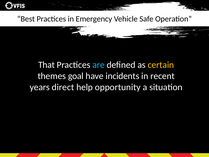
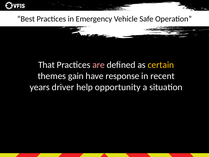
are colour: light blue -> pink (99, 65)
goal: goal -> gain (76, 76)
incidents: incidents -> response (122, 76)
direct: direct -> driver (63, 87)
